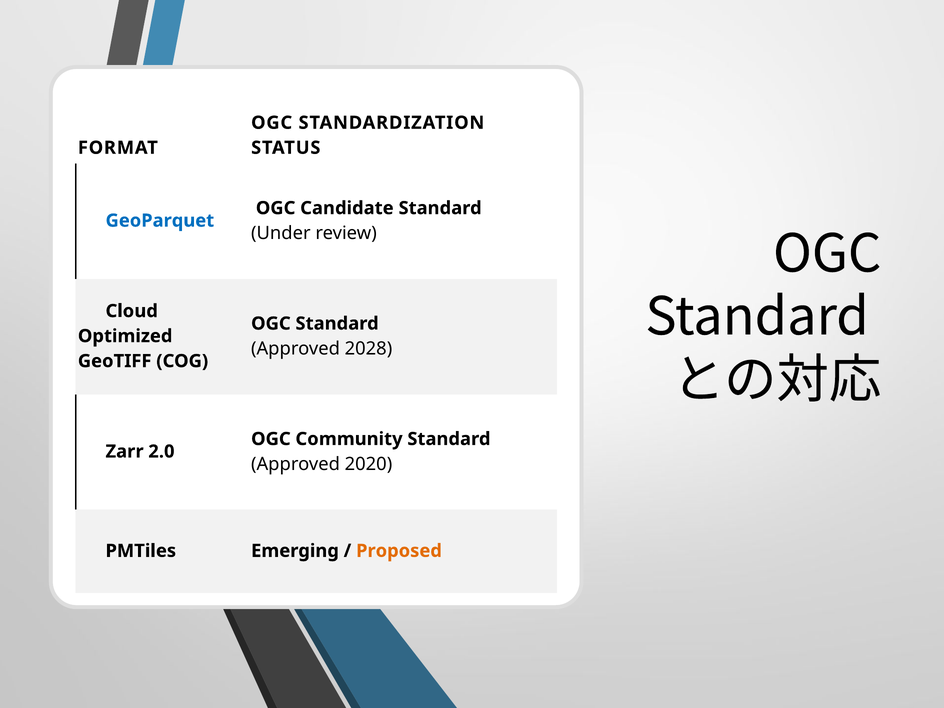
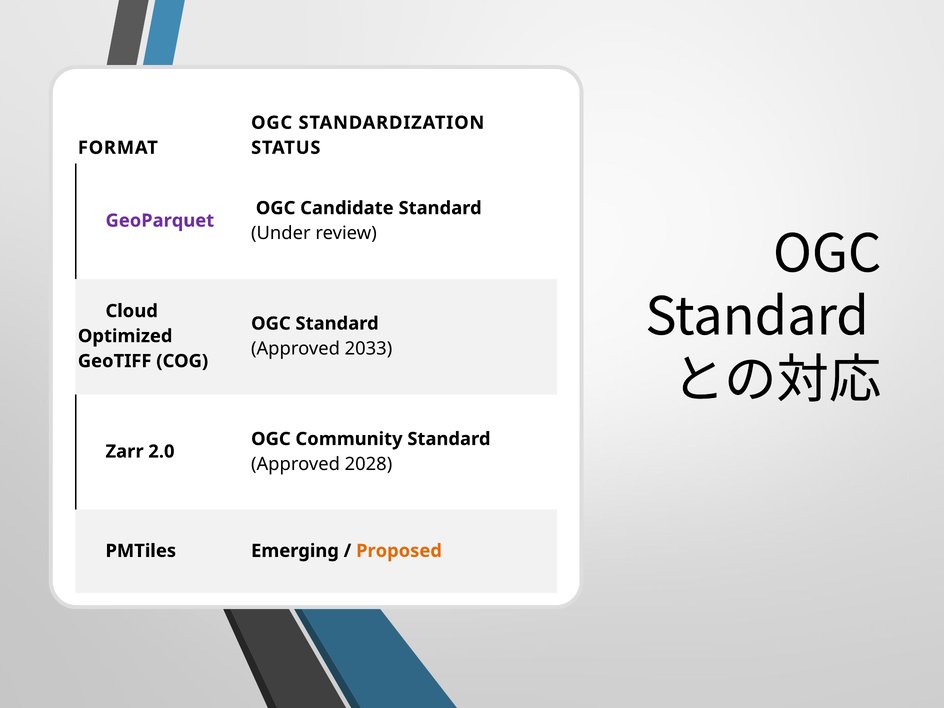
GeoParquet colour: blue -> purple (160, 221)
2028: 2028 -> 2033 (368, 349)
2020: 2020 -> 2028 (368, 464)
